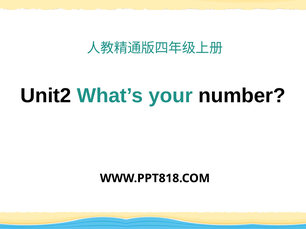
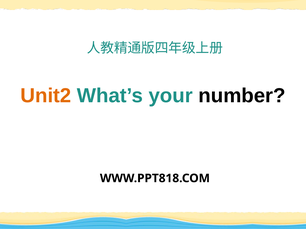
Unit2 colour: black -> orange (46, 96)
